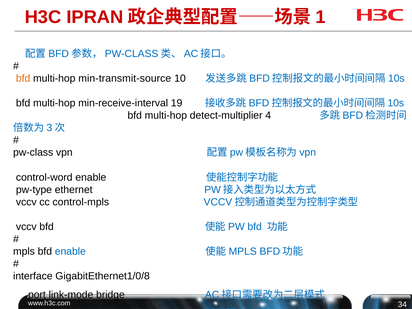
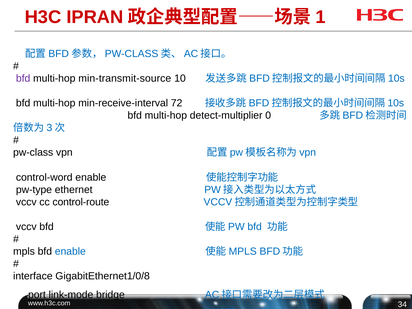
bfd colour: orange -> purple (23, 78)
19: 19 -> 72 (177, 103)
4: 4 -> 0 (268, 116)
control-mpls: control-mpls -> control-route (81, 202)
